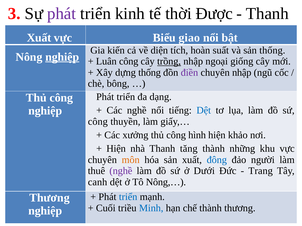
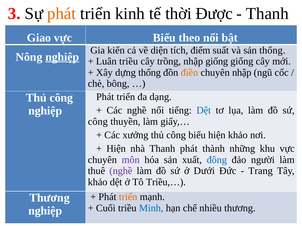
phát colour: purple -> orange (62, 14)
Xuất: Xuất -> Giao (39, 38)
giao: giao -> theo (189, 38)
hoàn: hoàn -> điểm (200, 50)
Luân công: công -> triều (129, 61)
trồng underline: present -> none (169, 61)
nhập ngoại: ngoại -> giống (217, 61)
điền colour: purple -> orange (189, 73)
công hình: hình -> biểu (197, 135)
Thanh tăng: tăng -> phát (189, 149)
môn colour: orange -> purple (131, 160)
canh: canh -> khảo (98, 182)
Nông,…: Nông,… -> Triều,… (166, 182)
triển colour: blue -> orange (128, 197)
chế thành: thành -> nhiều (211, 208)
